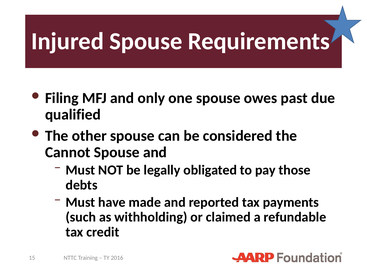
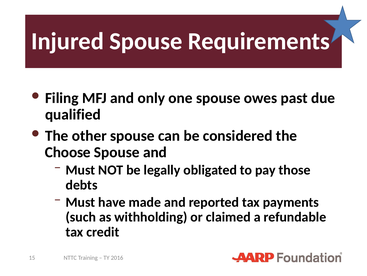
Cannot: Cannot -> Choose (68, 152)
